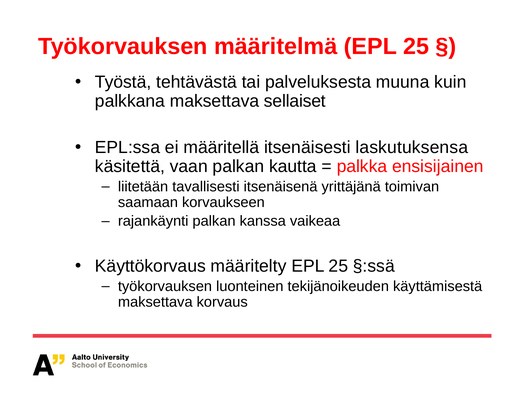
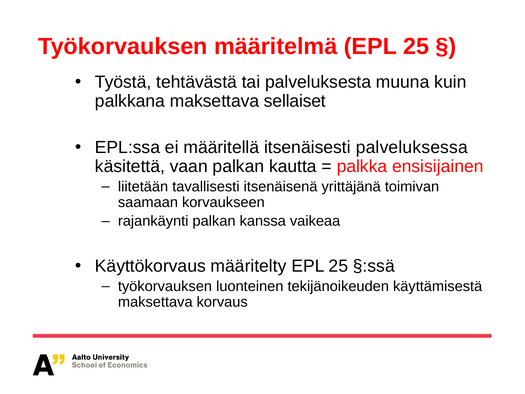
laskutuksensa: laskutuksensa -> palveluksessa (412, 147)
